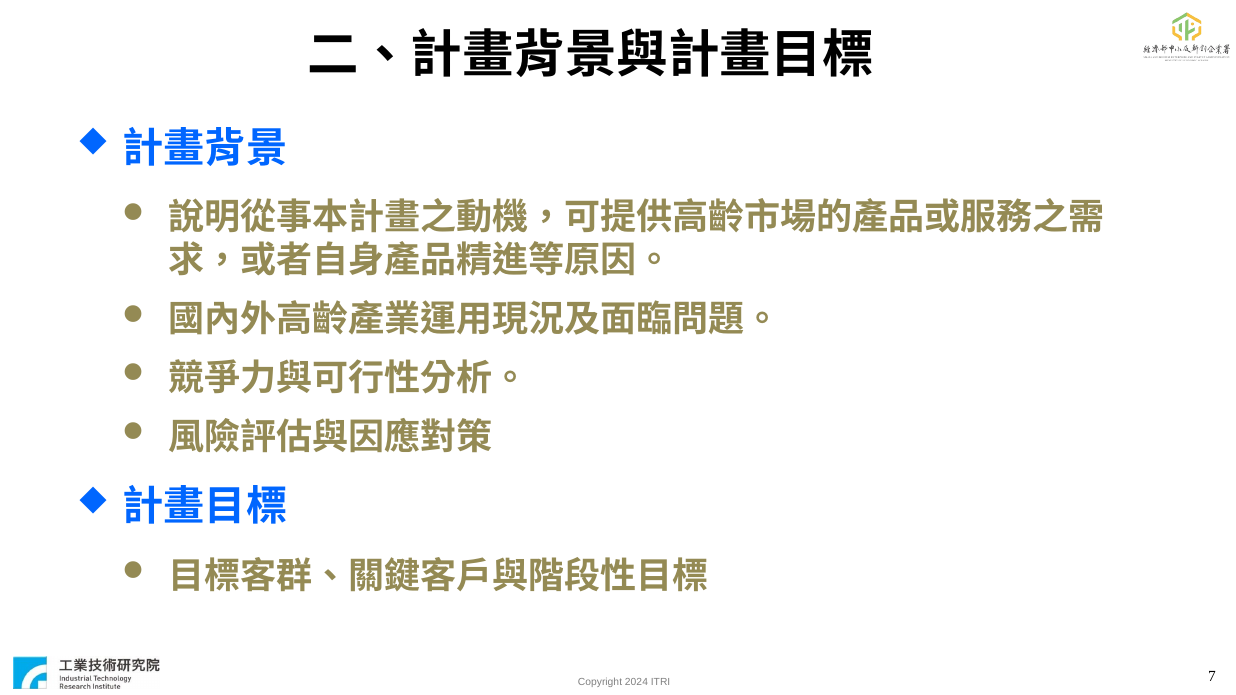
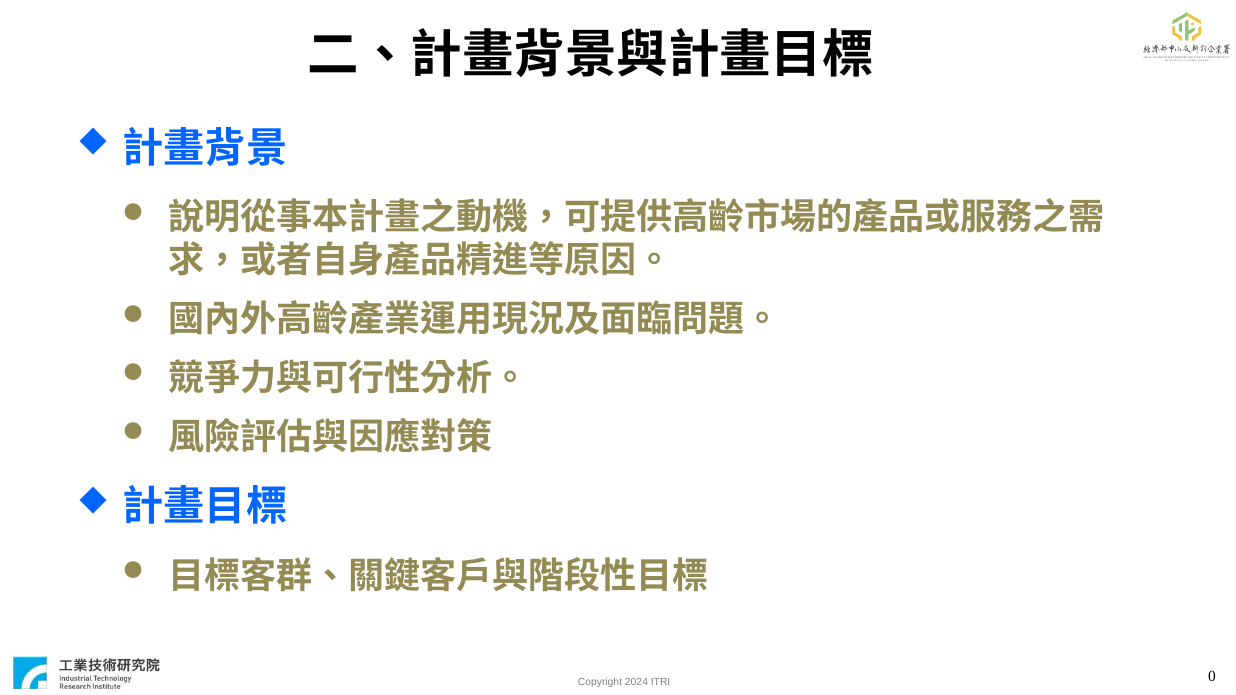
7: 7 -> 0 (1212, 676)
